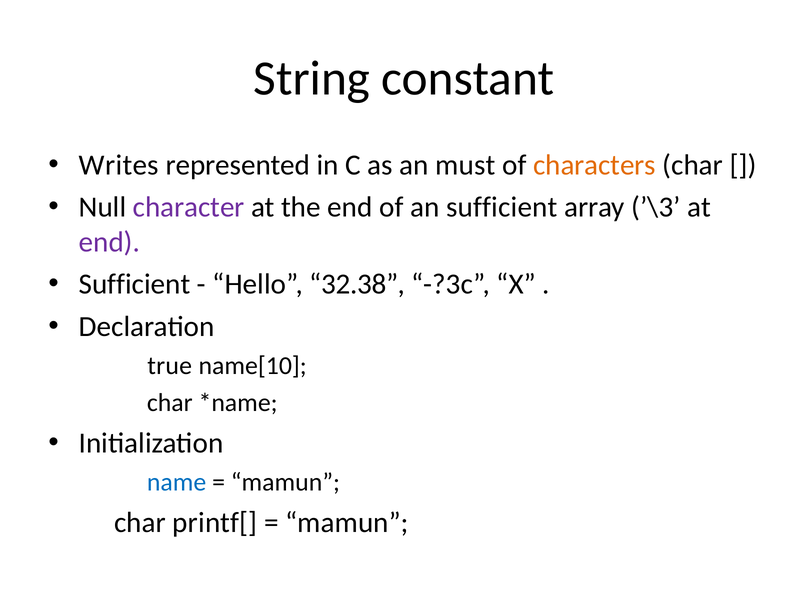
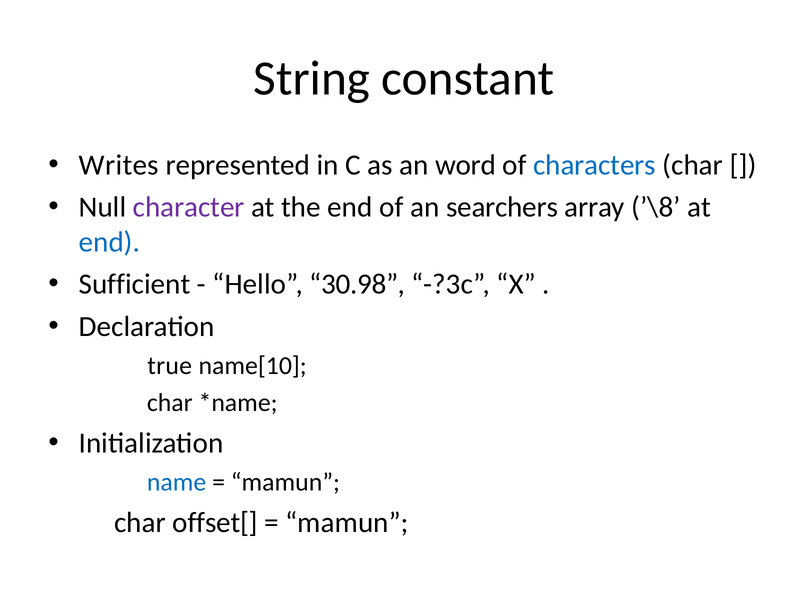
must: must -> word (466, 165)
characters colour: orange -> blue (594, 165)
an sufficient: sufficient -> searchers (502, 207)
’\3: ’\3 -> ’\8 (656, 207)
end colour: purple -> blue (109, 242)
32.38: 32.38 -> 30.98 (357, 284)
printf[: printf[ -> offset[ (215, 523)
